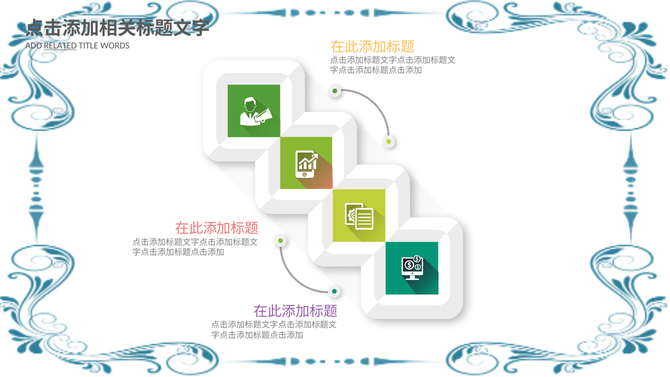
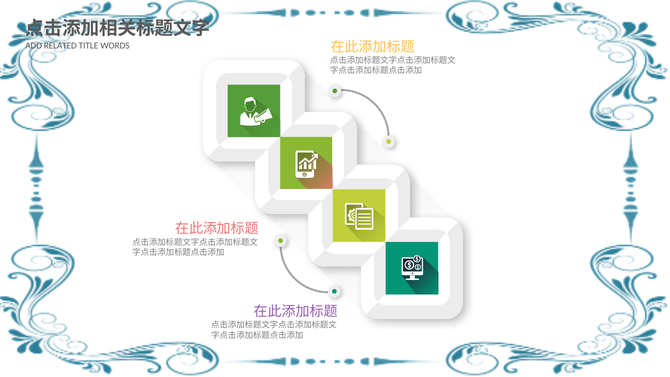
RELATED underline: present -> none (60, 46)
